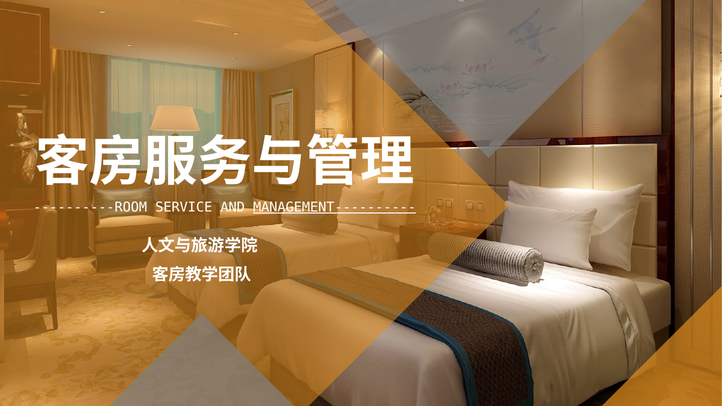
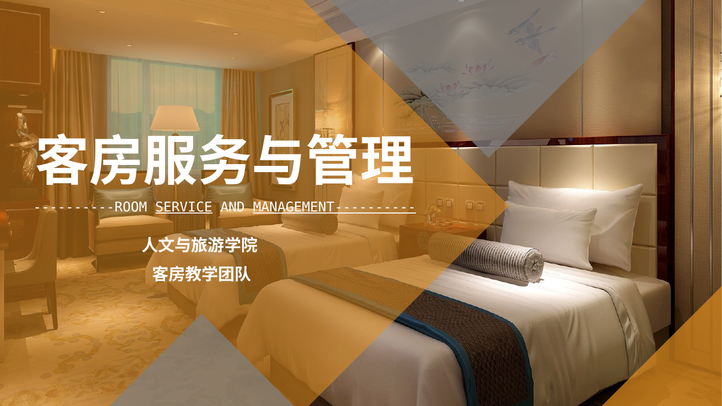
SERVICE underline: none -> present (184, 207)
